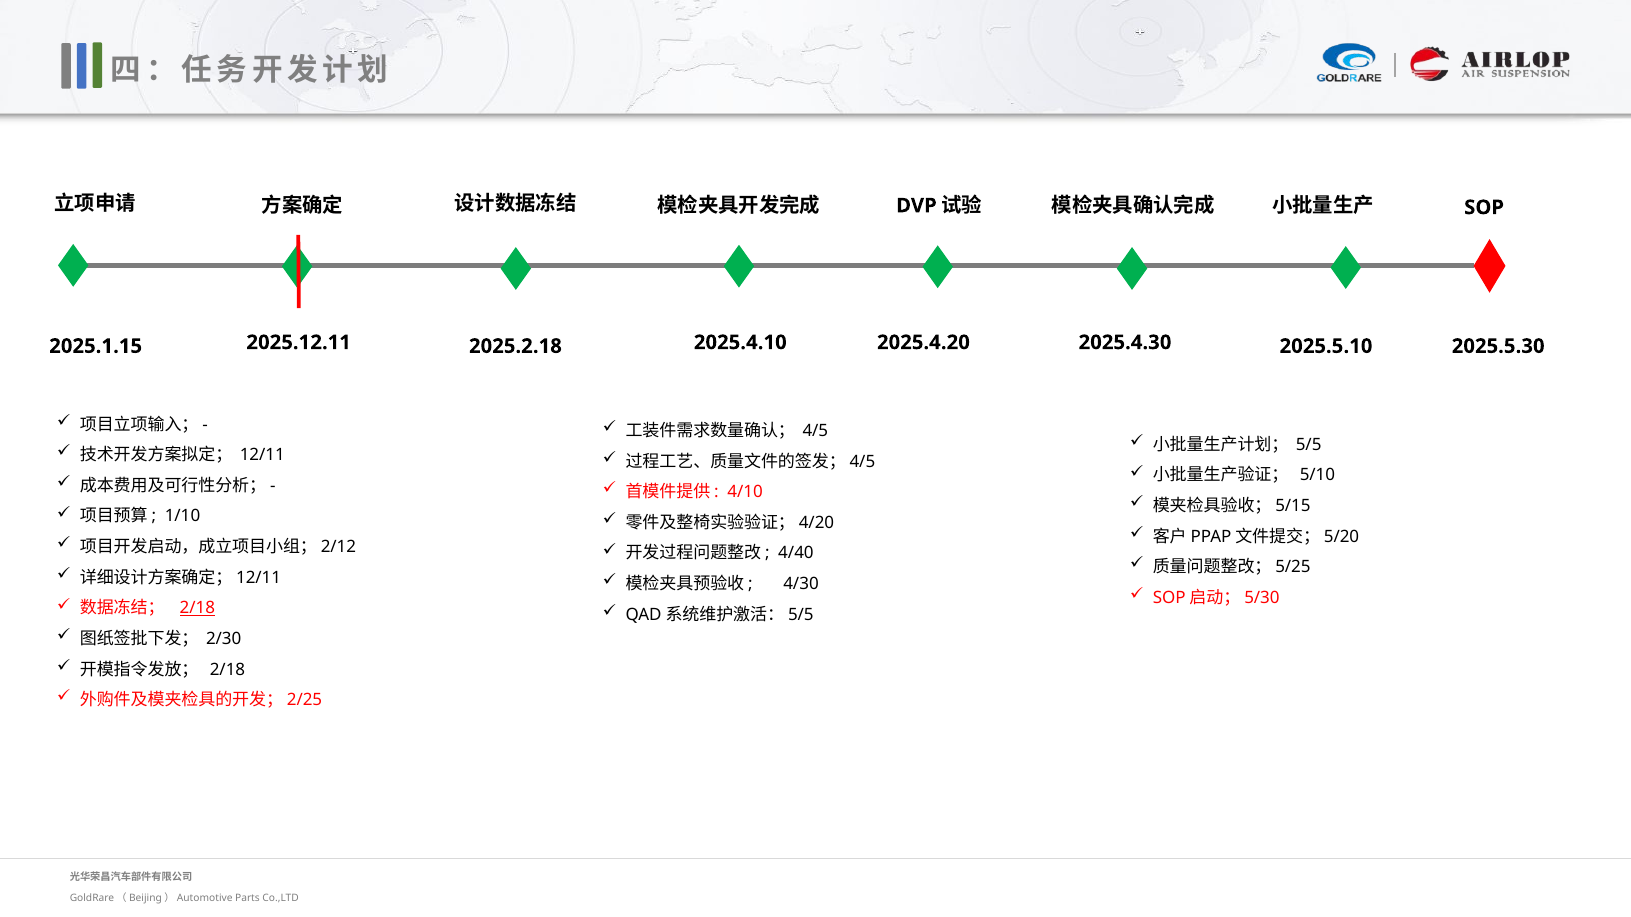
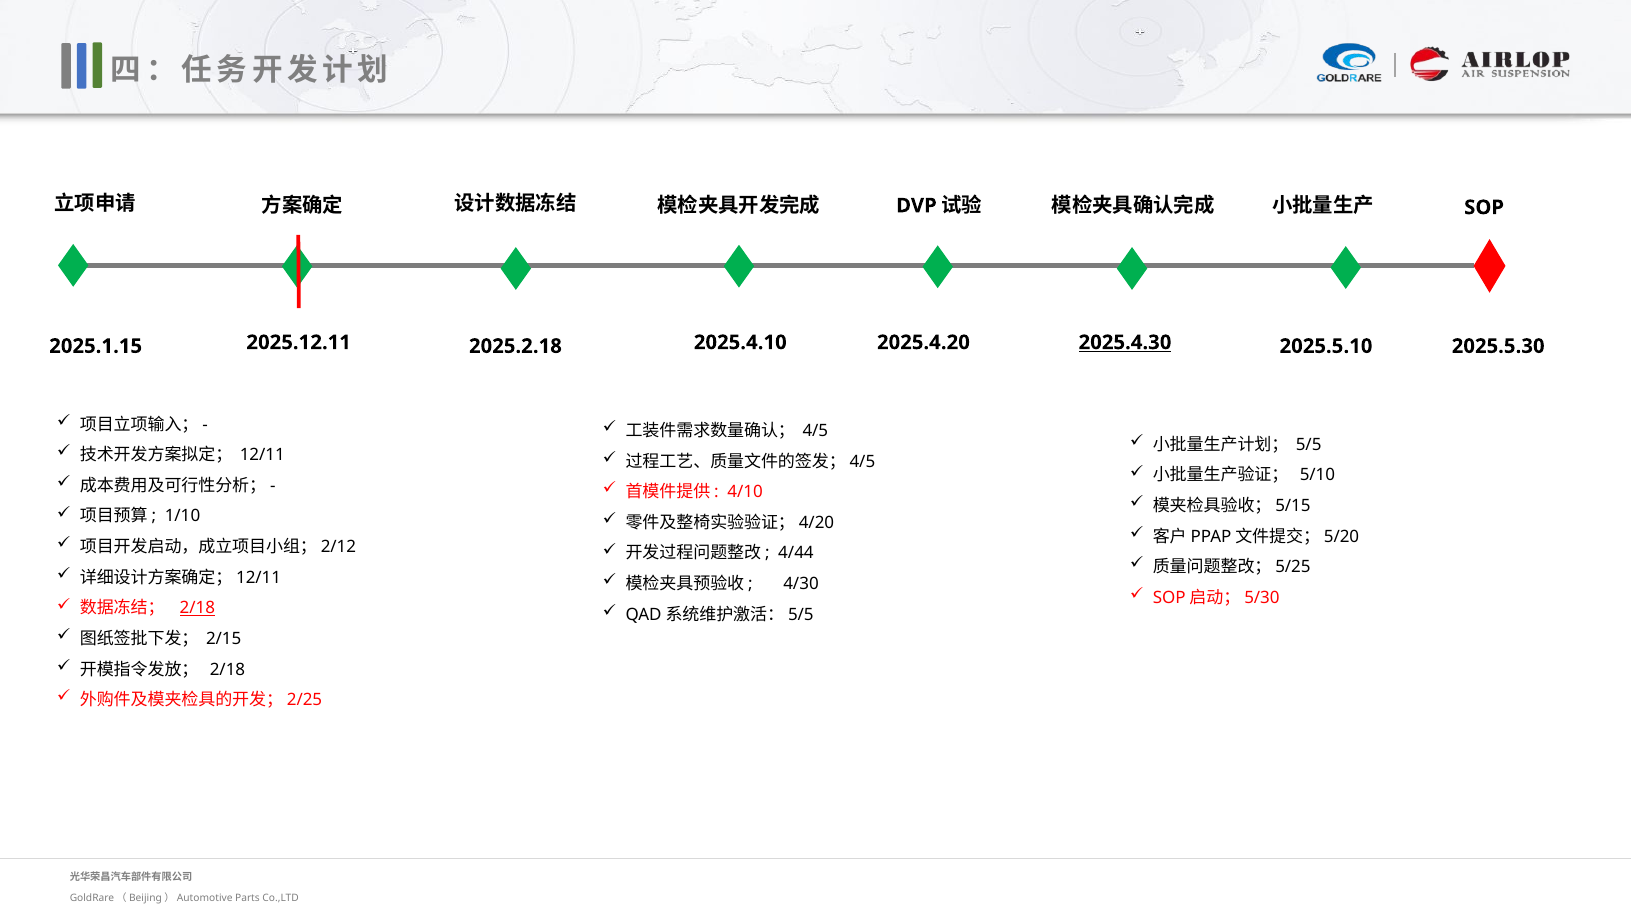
2025.4.30 underline: none -> present (1125, 343)
4/40: 4/40 -> 4/44 (796, 554)
2/30: 2/30 -> 2/15 (224, 639)
